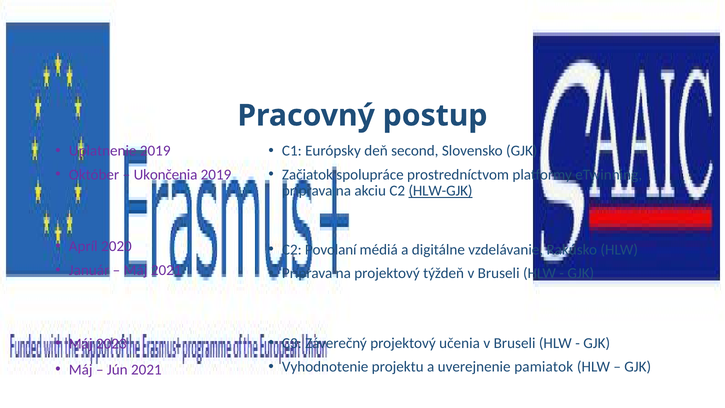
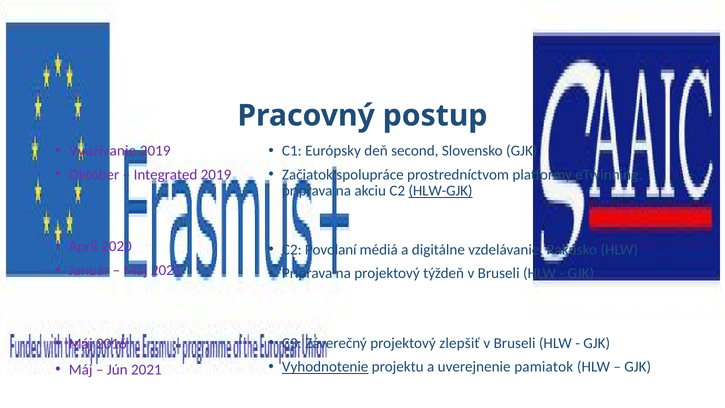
Uplatnenie: Uplatnenie -> Využívanie (103, 151)
Ukončenia: Ukončenia -> Integrated (165, 175)
učenia: učenia -> zlepšiť (460, 343)
2023: 2023 -> 2016 (111, 344)
Vyhodnotenie underline: none -> present (325, 367)
